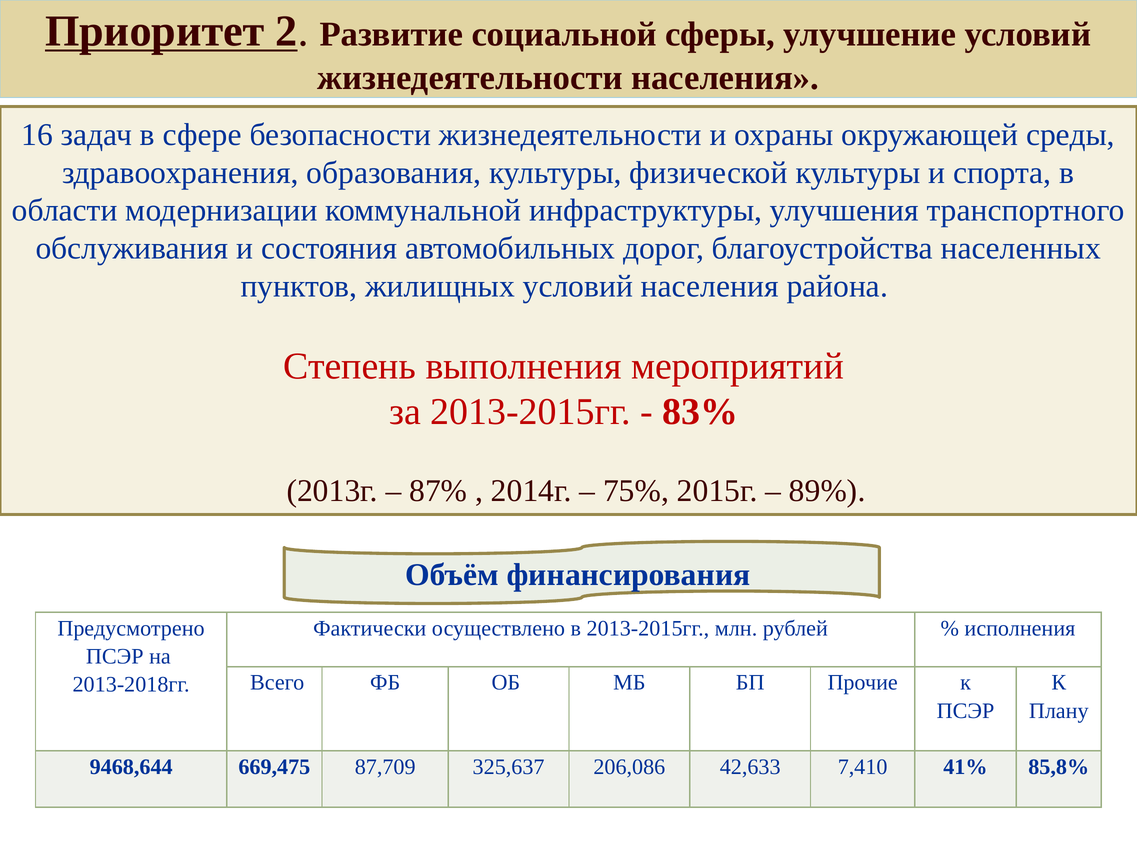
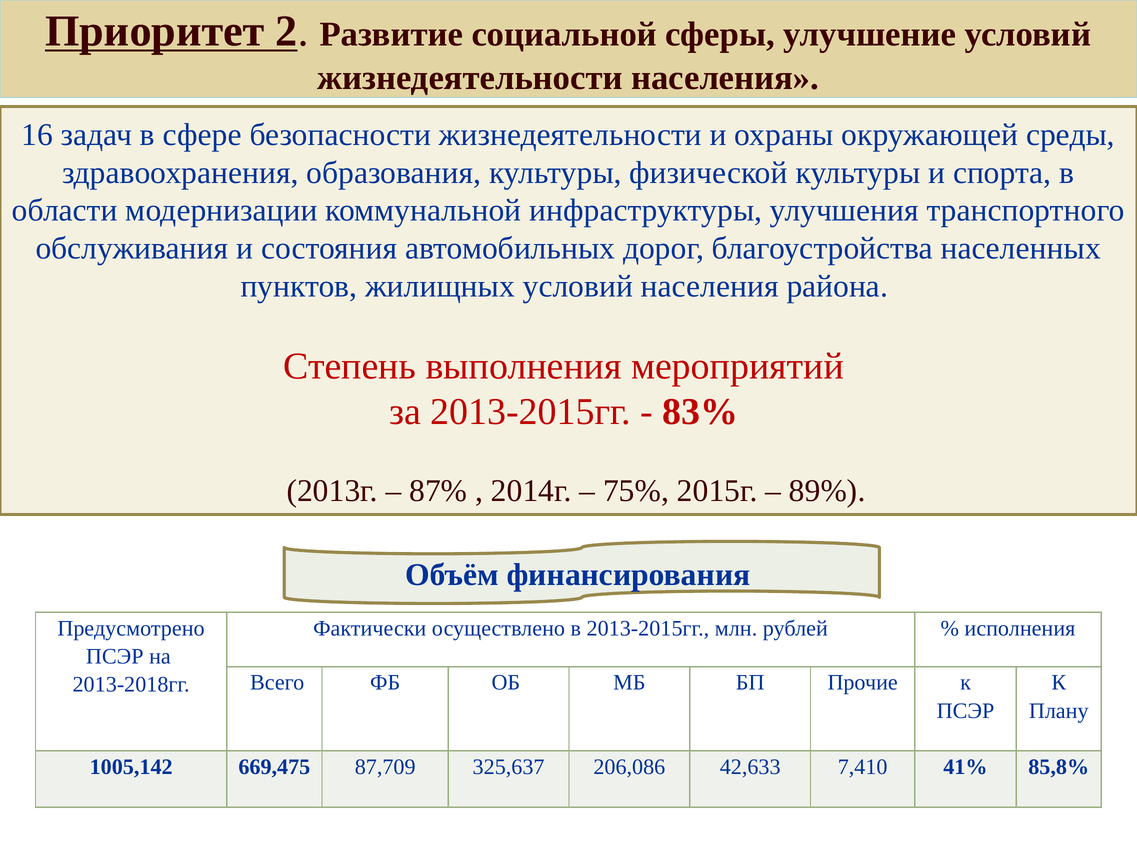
9468,644: 9468,644 -> 1005,142 (131, 768)
